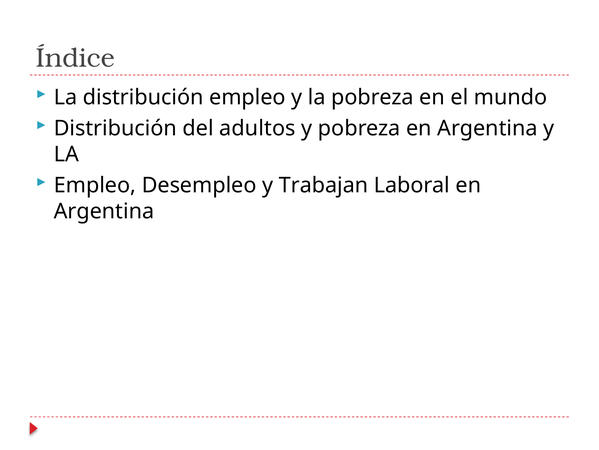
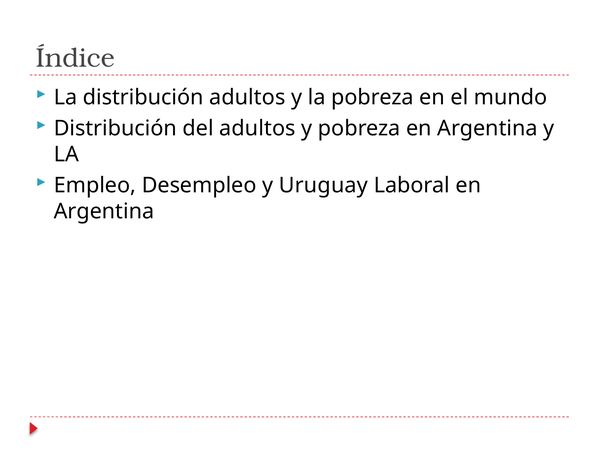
distribución empleo: empleo -> adultos (247, 97)
Trabajan: Trabajan -> Uruguay (323, 185)
